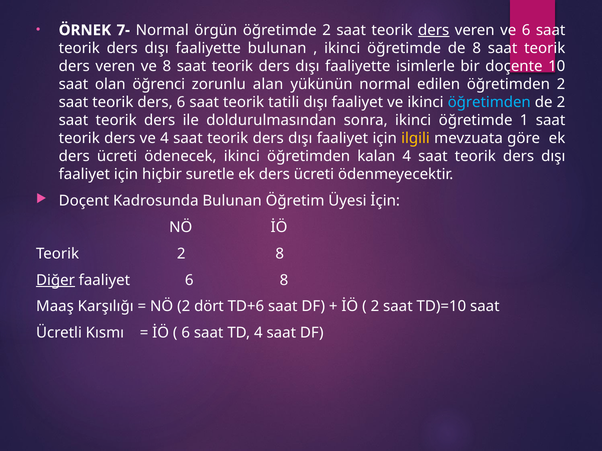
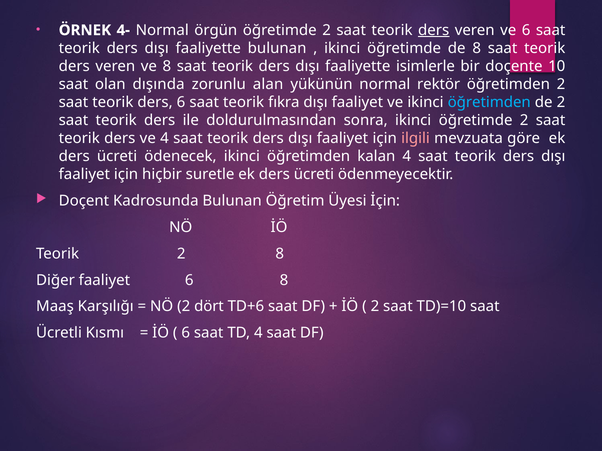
7-: 7- -> 4- (123, 30)
öğrenci: öğrenci -> dışında (159, 84)
edilen: edilen -> rektör (439, 84)
tatili: tatili -> fıkra (284, 102)
ikinci öğretimde 1: 1 -> 2 (524, 121)
ilgili colour: yellow -> pink (416, 139)
Diğer underline: present -> none (56, 280)
